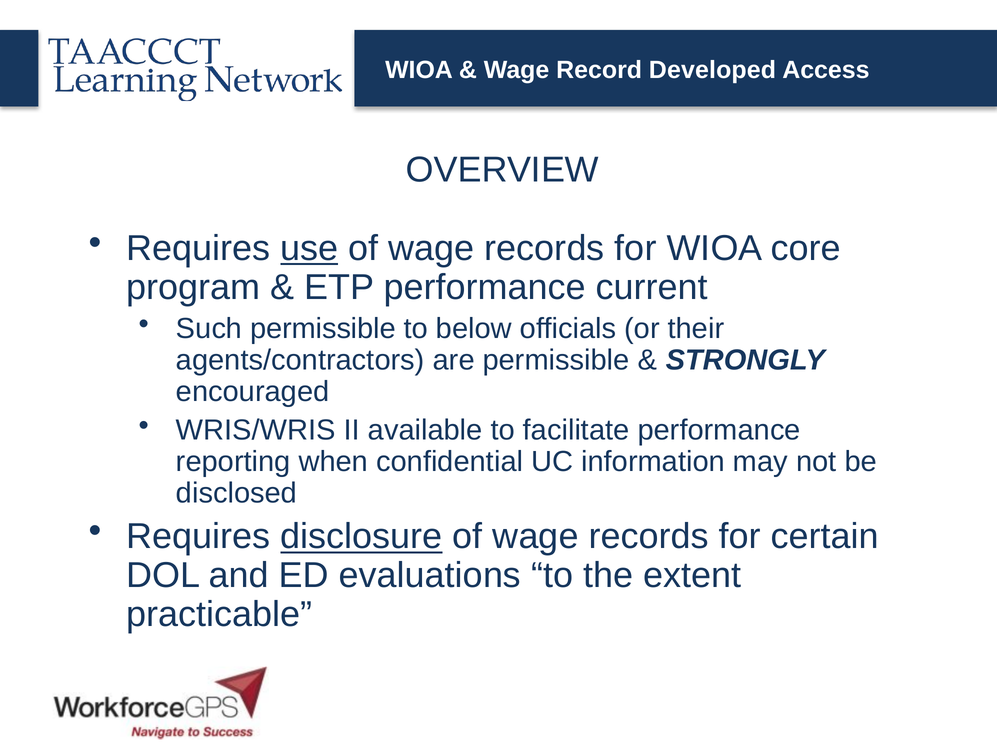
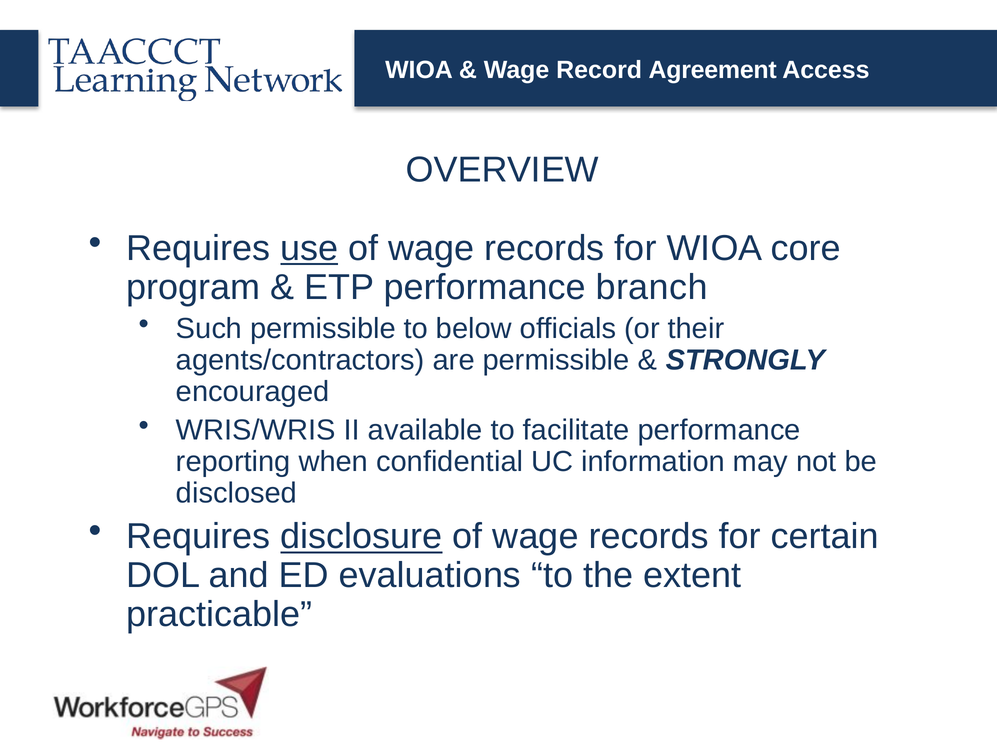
Developed: Developed -> Agreement (713, 70)
current: current -> branch (652, 287)
